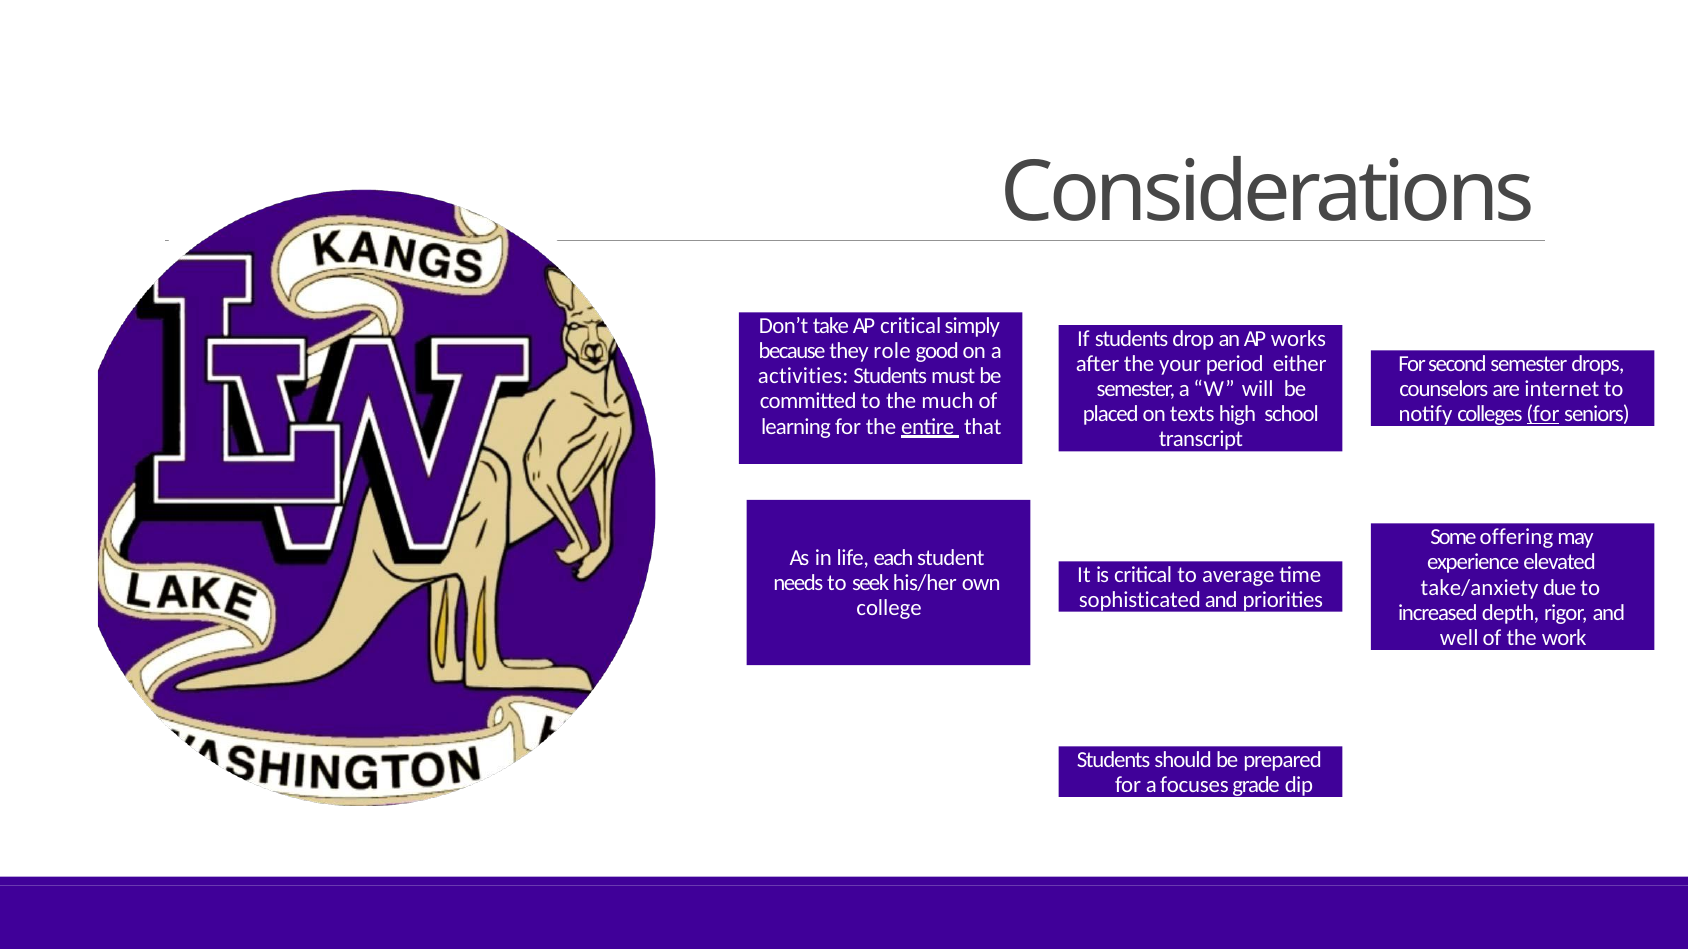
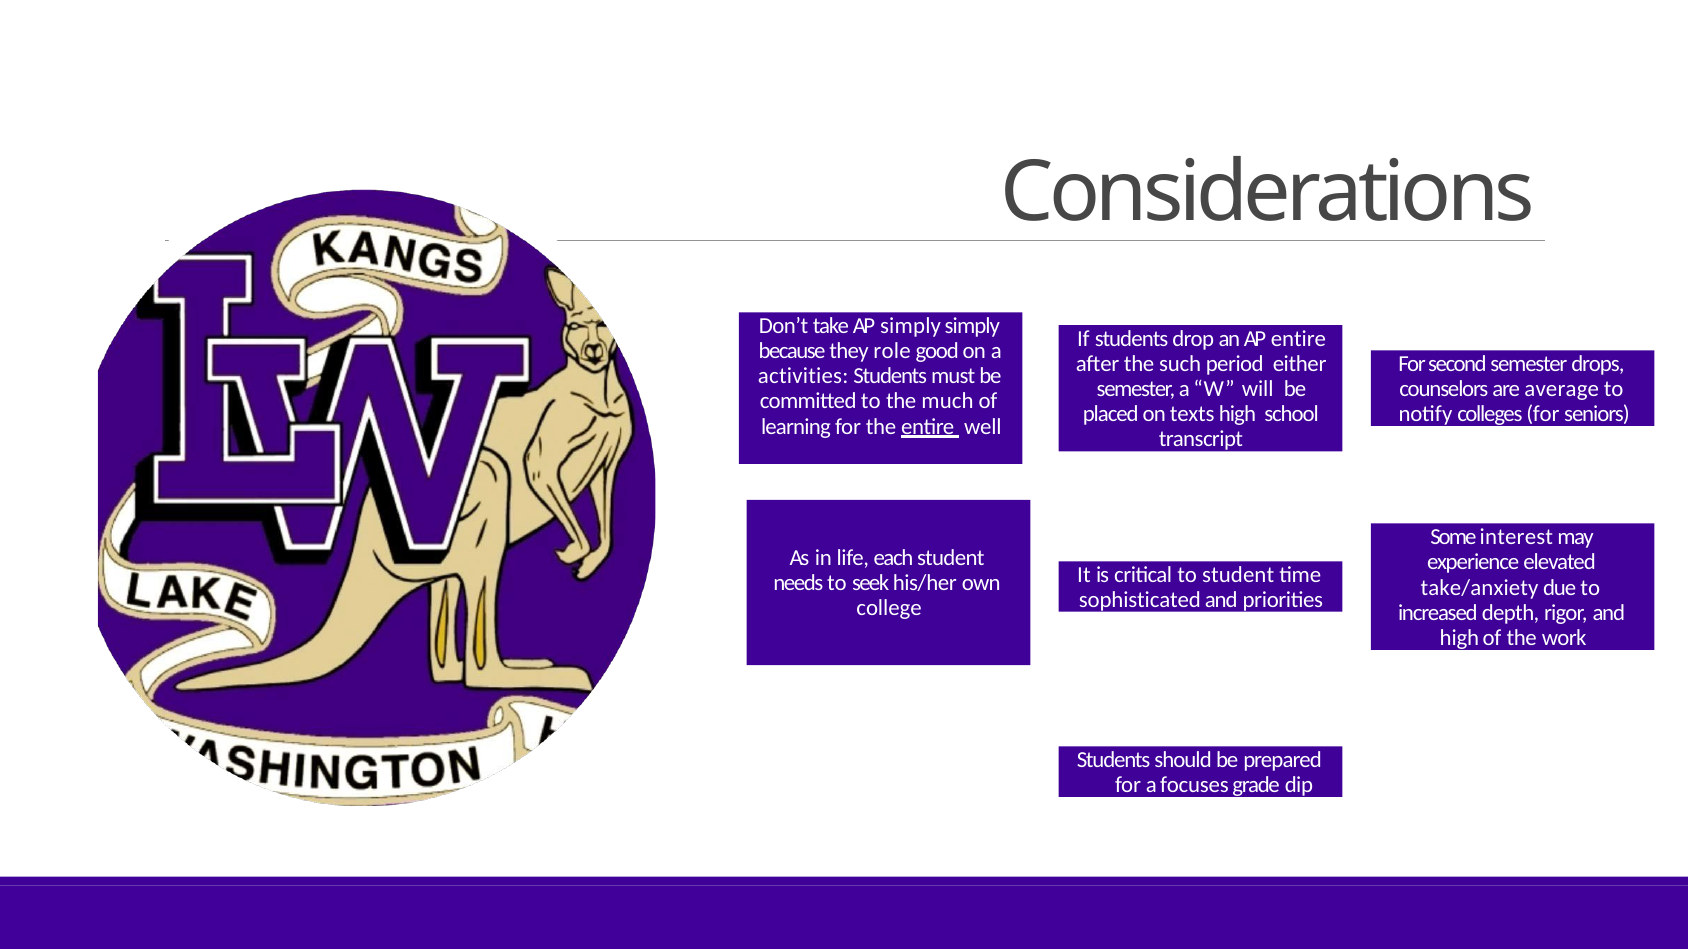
AP critical: critical -> simply (911, 326)
AP works: works -> entire (1299, 339)
your: your -> such (1180, 364)
internet: internet -> average (1562, 389)
for underline: present -> none (1543, 414)
that: that -> well (983, 427)
offering: offering -> interest (1516, 538)
to average: average -> student (1238, 575)
well: well -> high (1459, 638)
